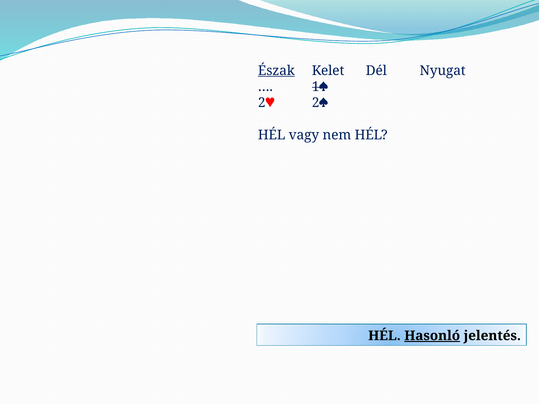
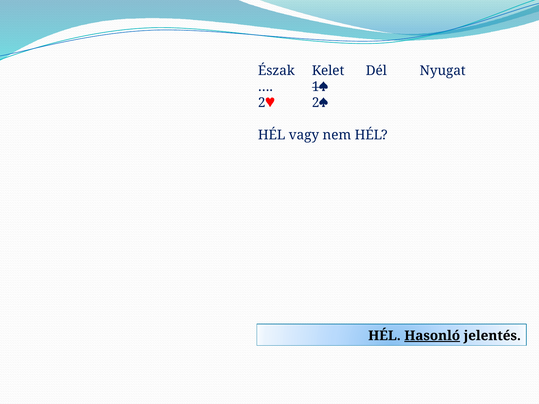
Észak underline: present -> none (276, 71)
